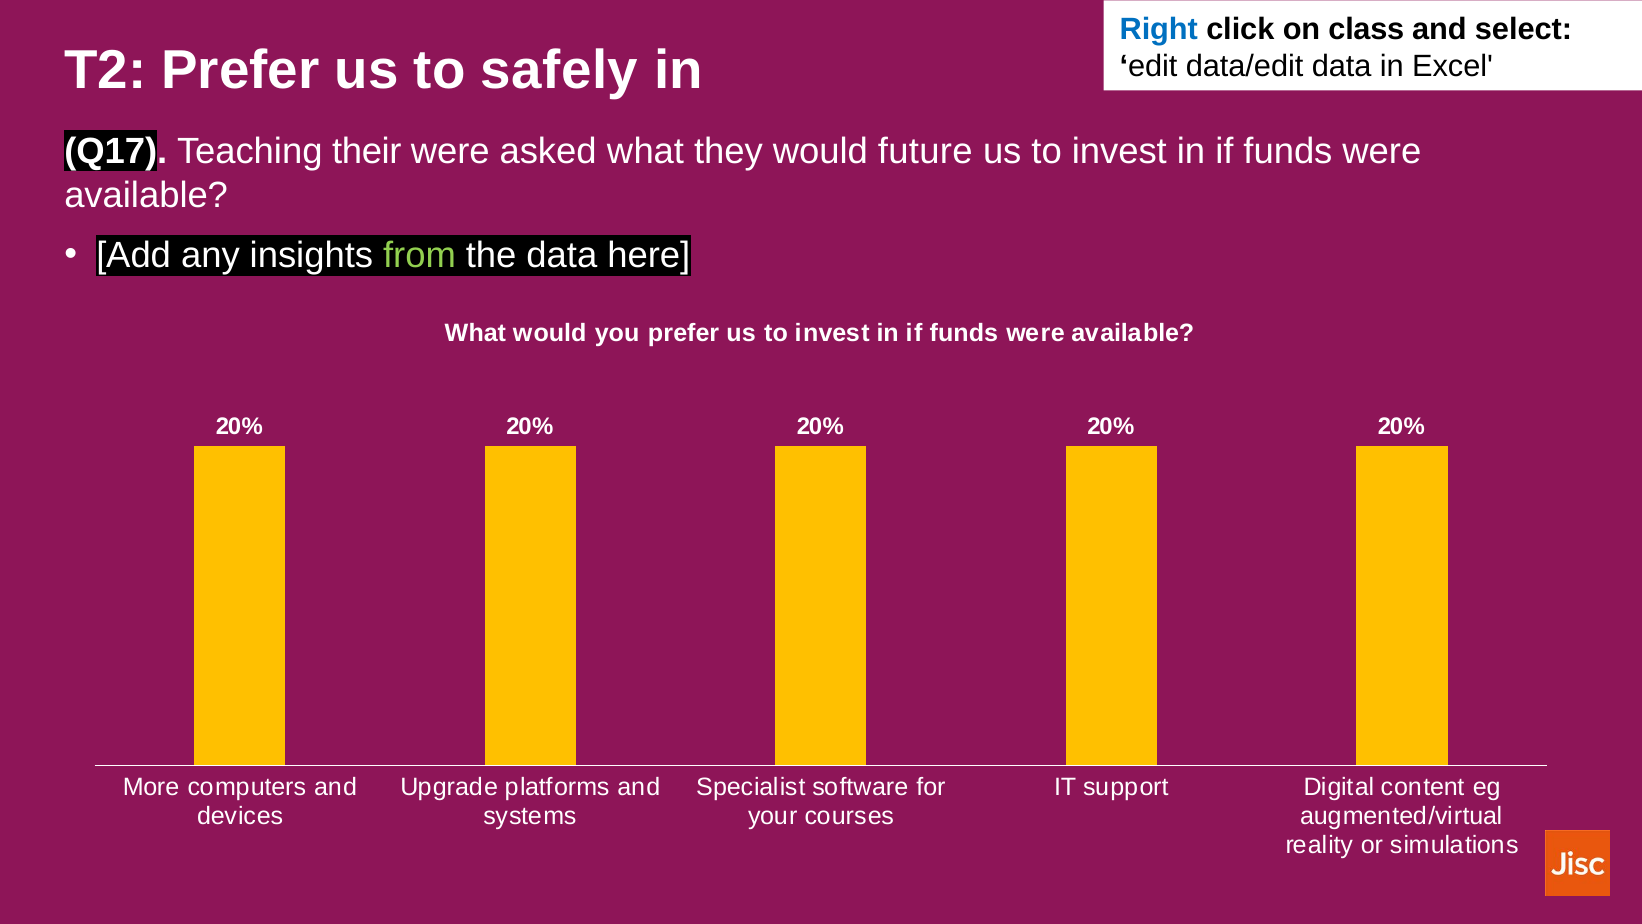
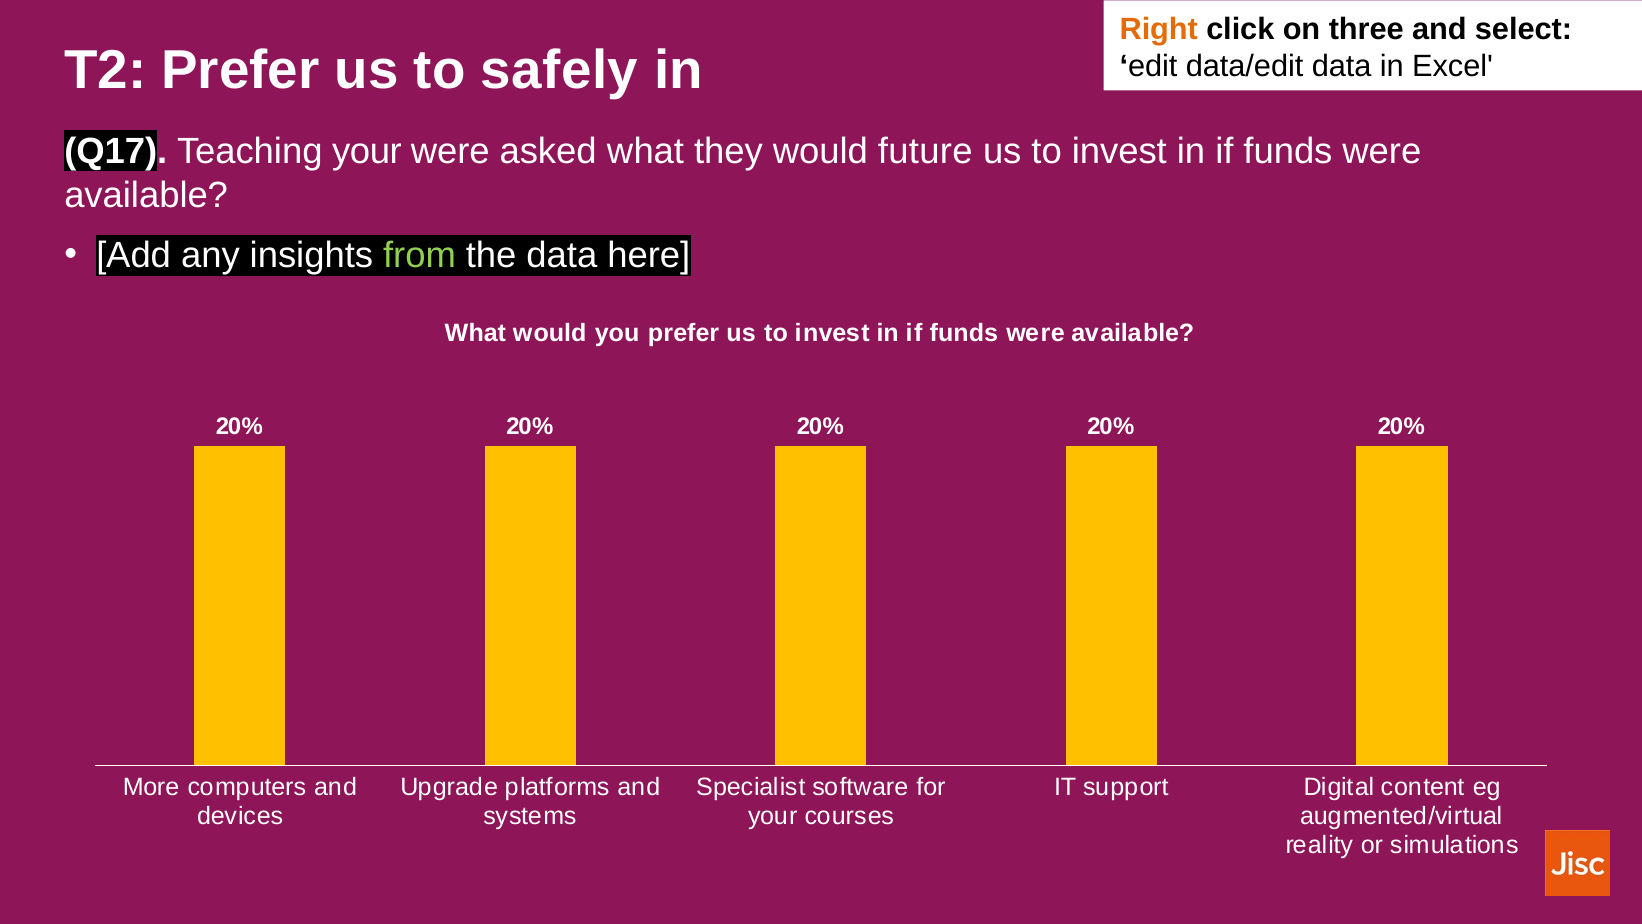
Right colour: blue -> orange (1159, 29)
class: class -> three (1366, 29)
Teaching their: their -> your (367, 151)
